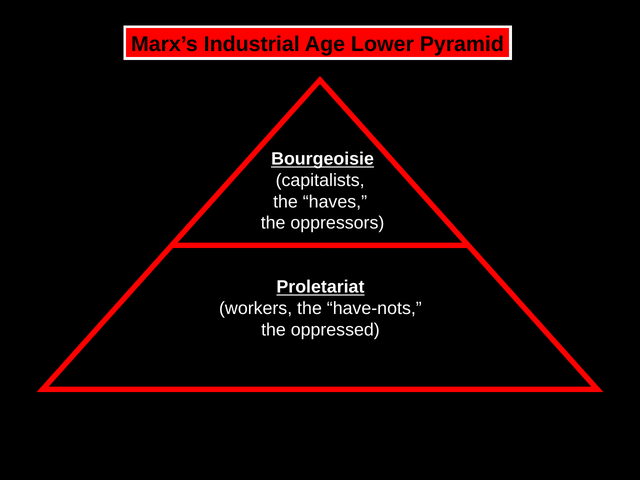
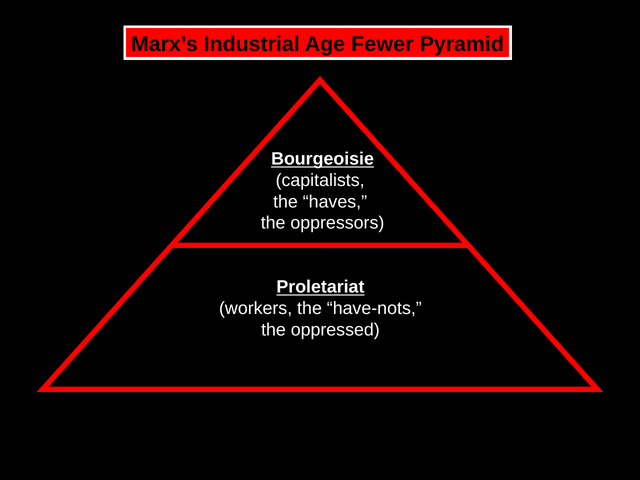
Lower: Lower -> Fewer (382, 44)
